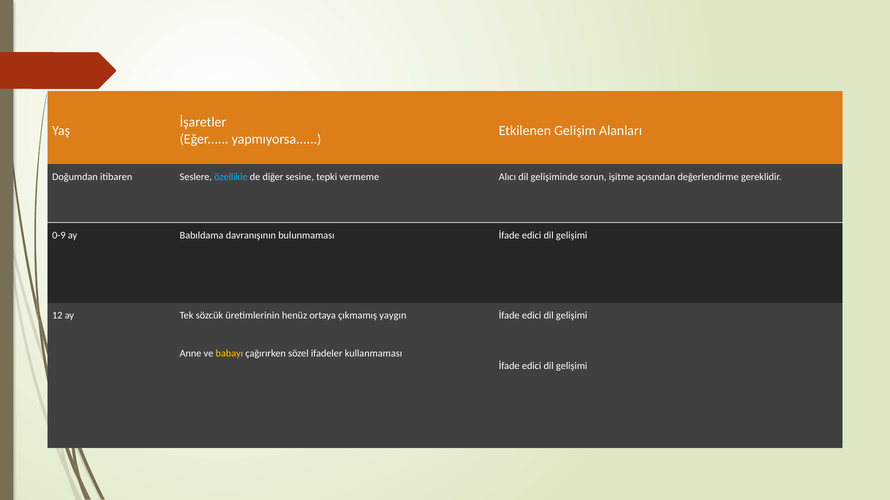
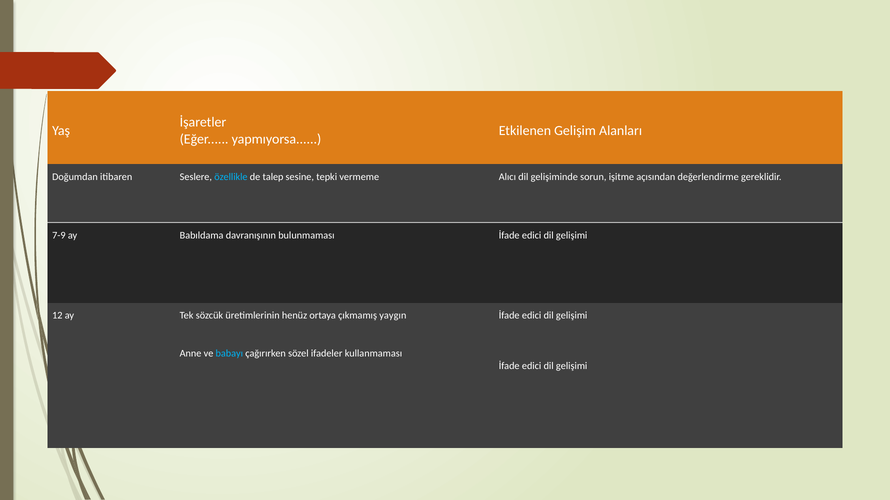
diğer: diğer -> talep (273, 177)
0-9: 0-9 -> 7-9 (59, 236)
babayı colour: yellow -> light blue (229, 354)
